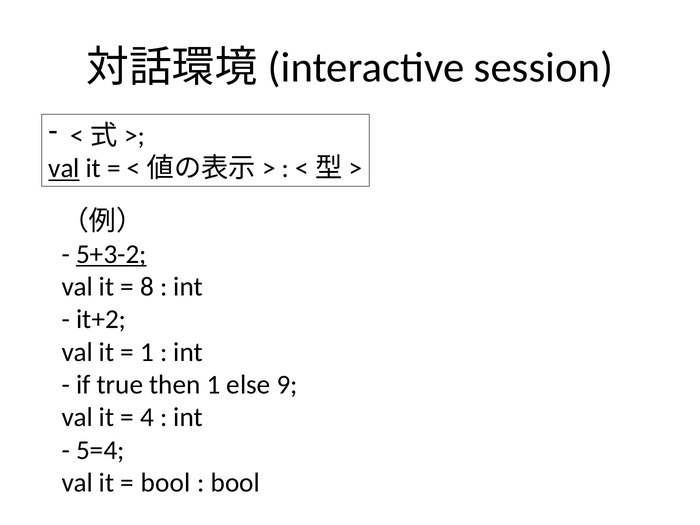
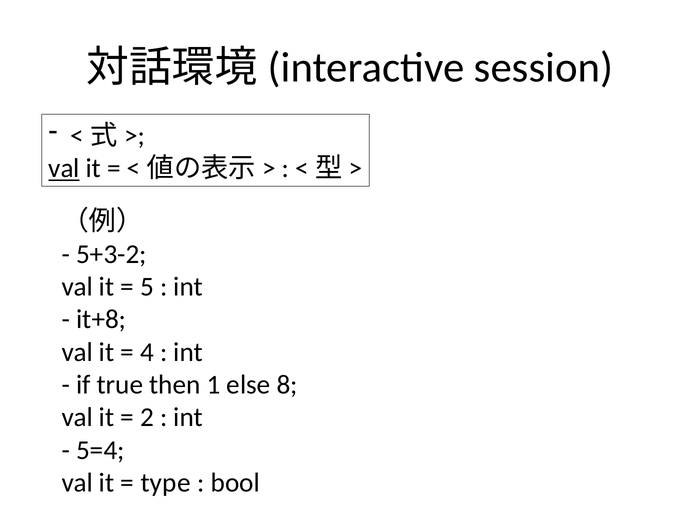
5+3-2 underline: present -> none (111, 254)
8: 8 -> 5 (147, 287)
it+2: it+2 -> it+8 (101, 319)
1: 1 -> 4 (147, 352)
9: 9 -> 8 (287, 385)
4: 4 -> 2 (147, 417)
bool: bool -> type (166, 483)
